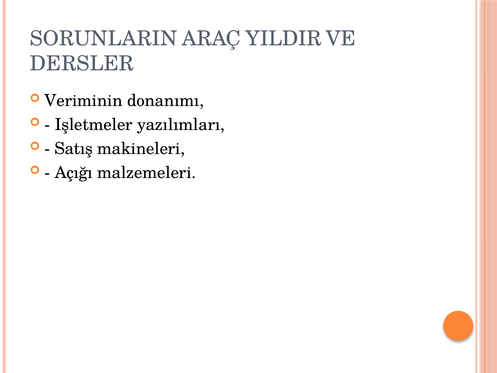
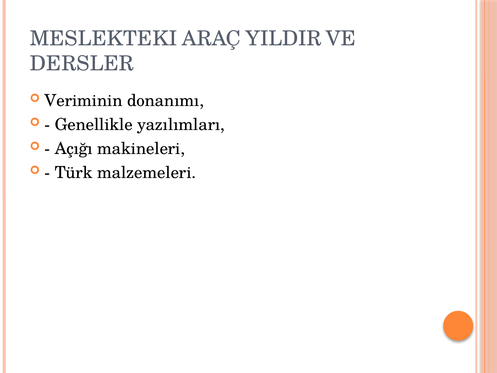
SORUNLARIN: SORUNLARIN -> MESLEKTEKI (103, 39)
Işletmeler: Işletmeler -> Genellikle (94, 125)
Satış: Satış -> Açığı (74, 149)
Açığı: Açığı -> Türk (74, 173)
